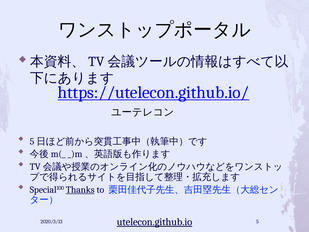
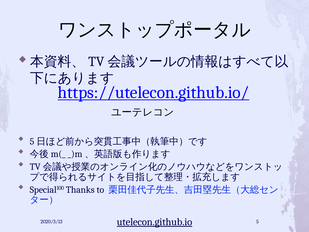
Thanks underline: present -> none (80, 189)
